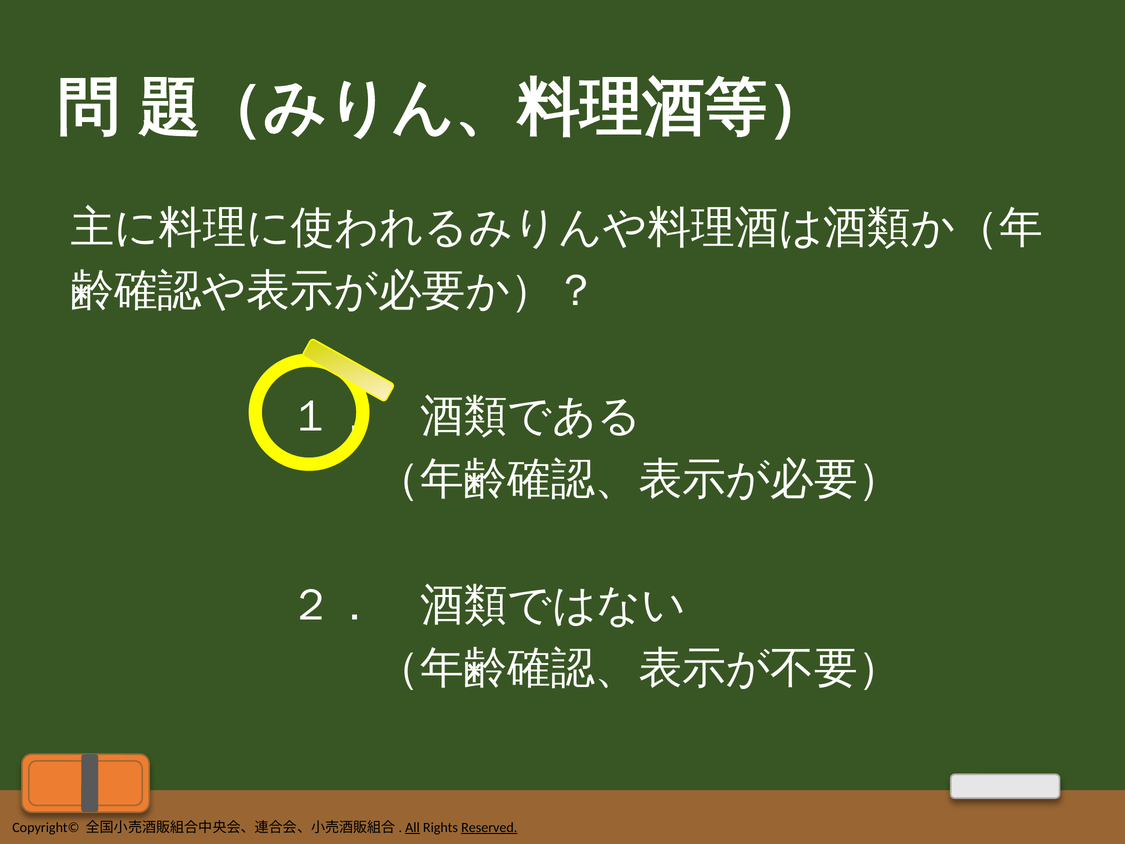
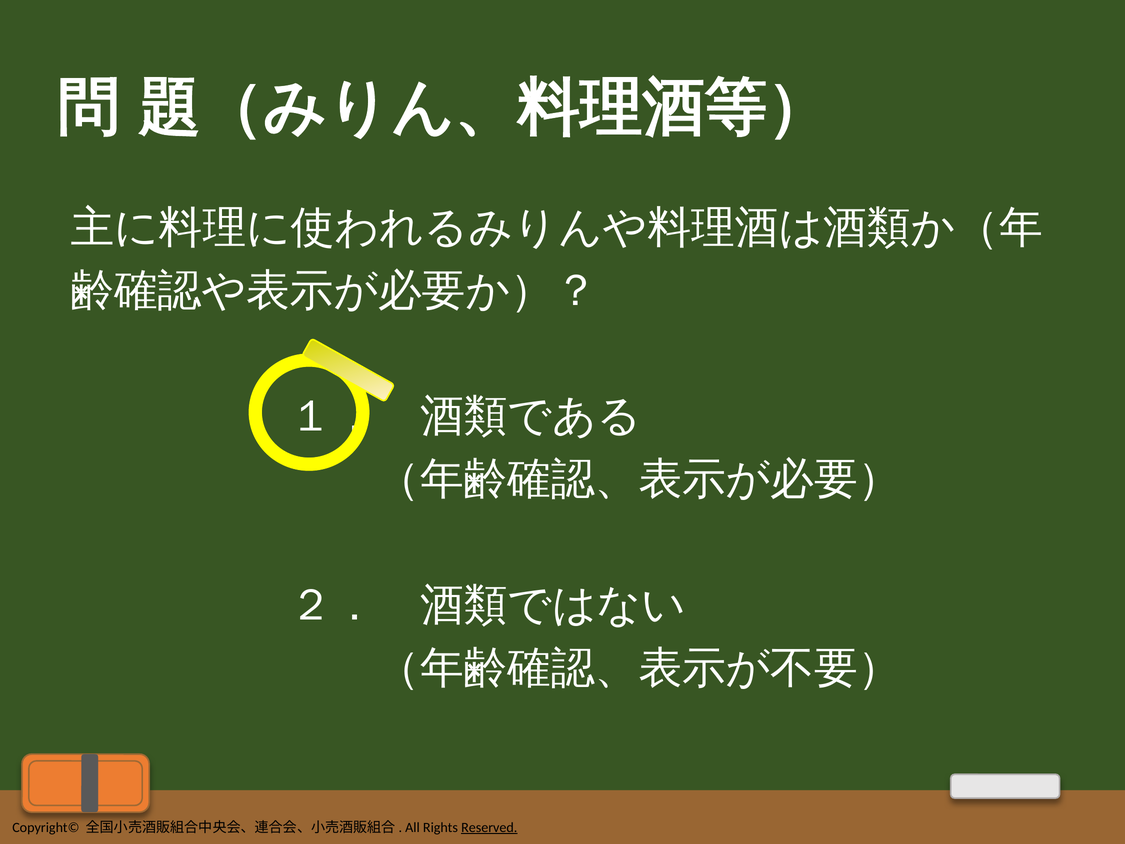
All underline: present -> none (412, 827)
